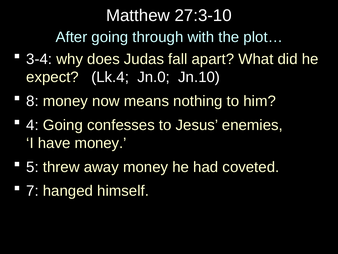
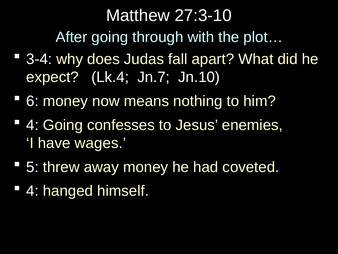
Jn.0: Jn.0 -> Jn.7 (154, 77)
8: 8 -> 6 (32, 101)
have money: money -> wages (100, 143)
7: 7 -> 4 (32, 191)
